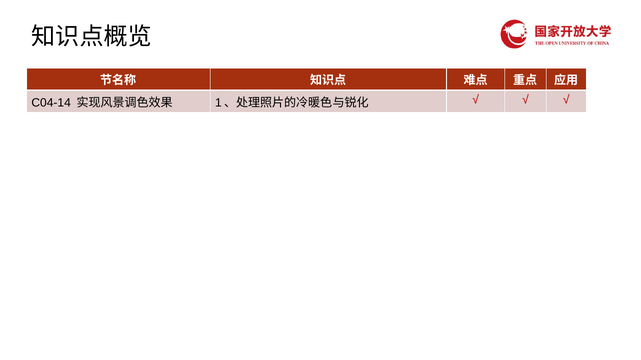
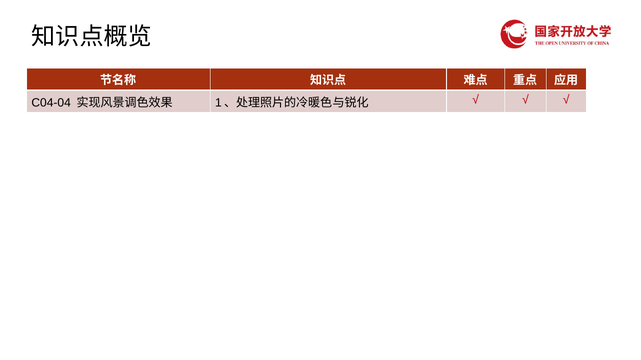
C04-14: C04-14 -> C04-04 (51, 103)
